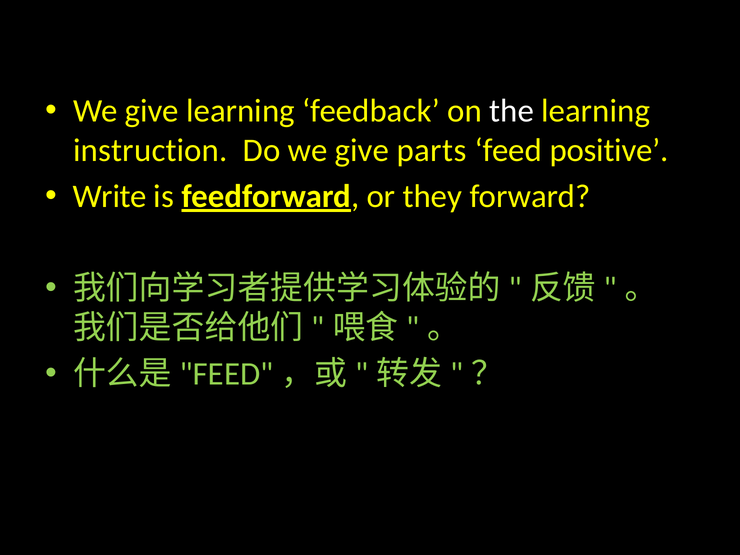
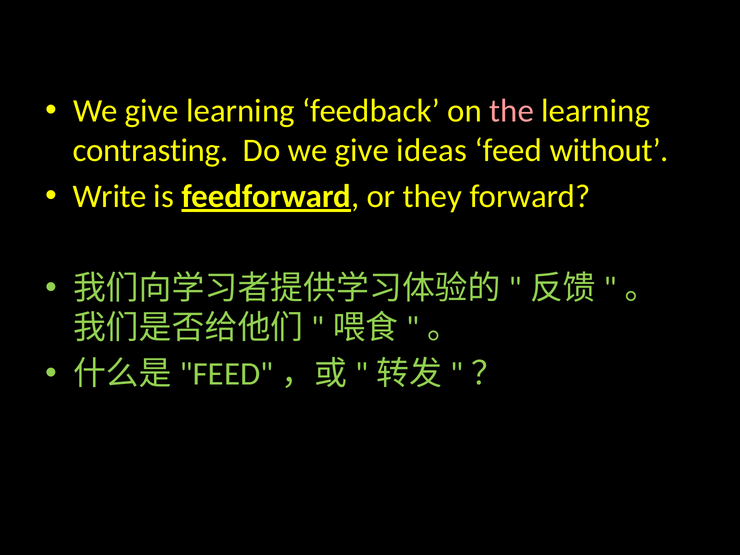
the colour: white -> pink (512, 111)
instruction: instruction -> contrasting (151, 150)
parts: parts -> ideas (432, 150)
positive: positive -> without (609, 150)
